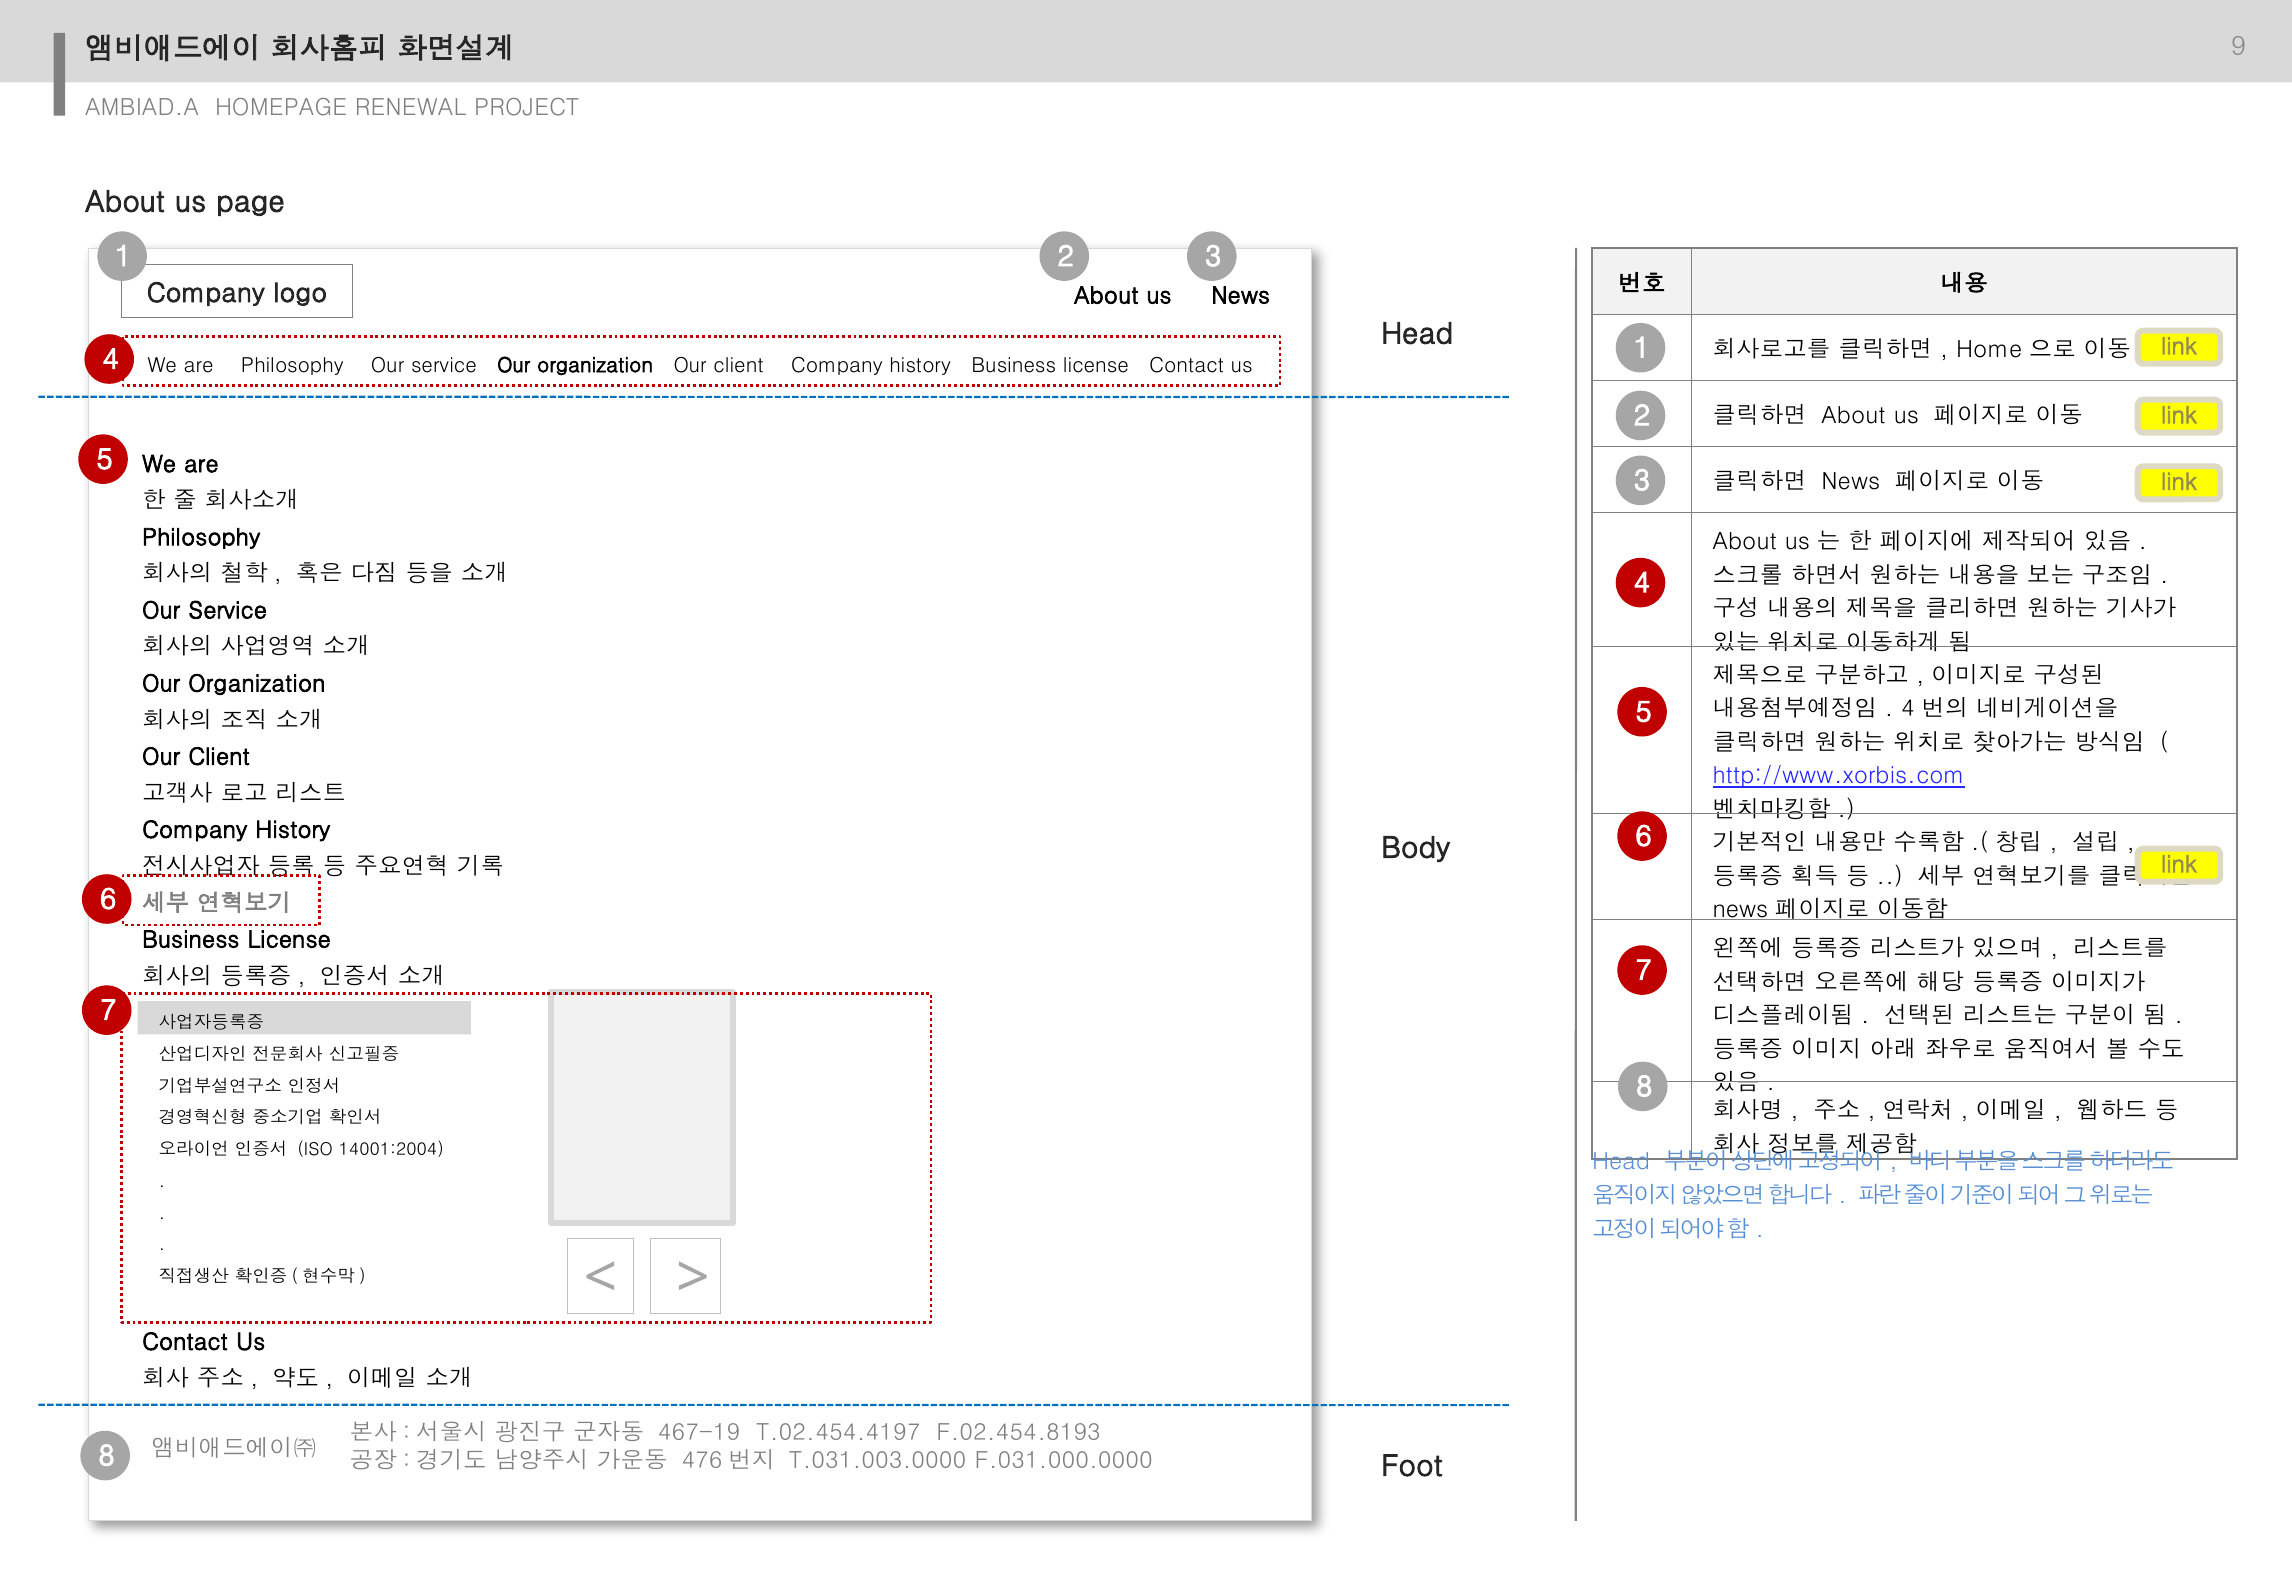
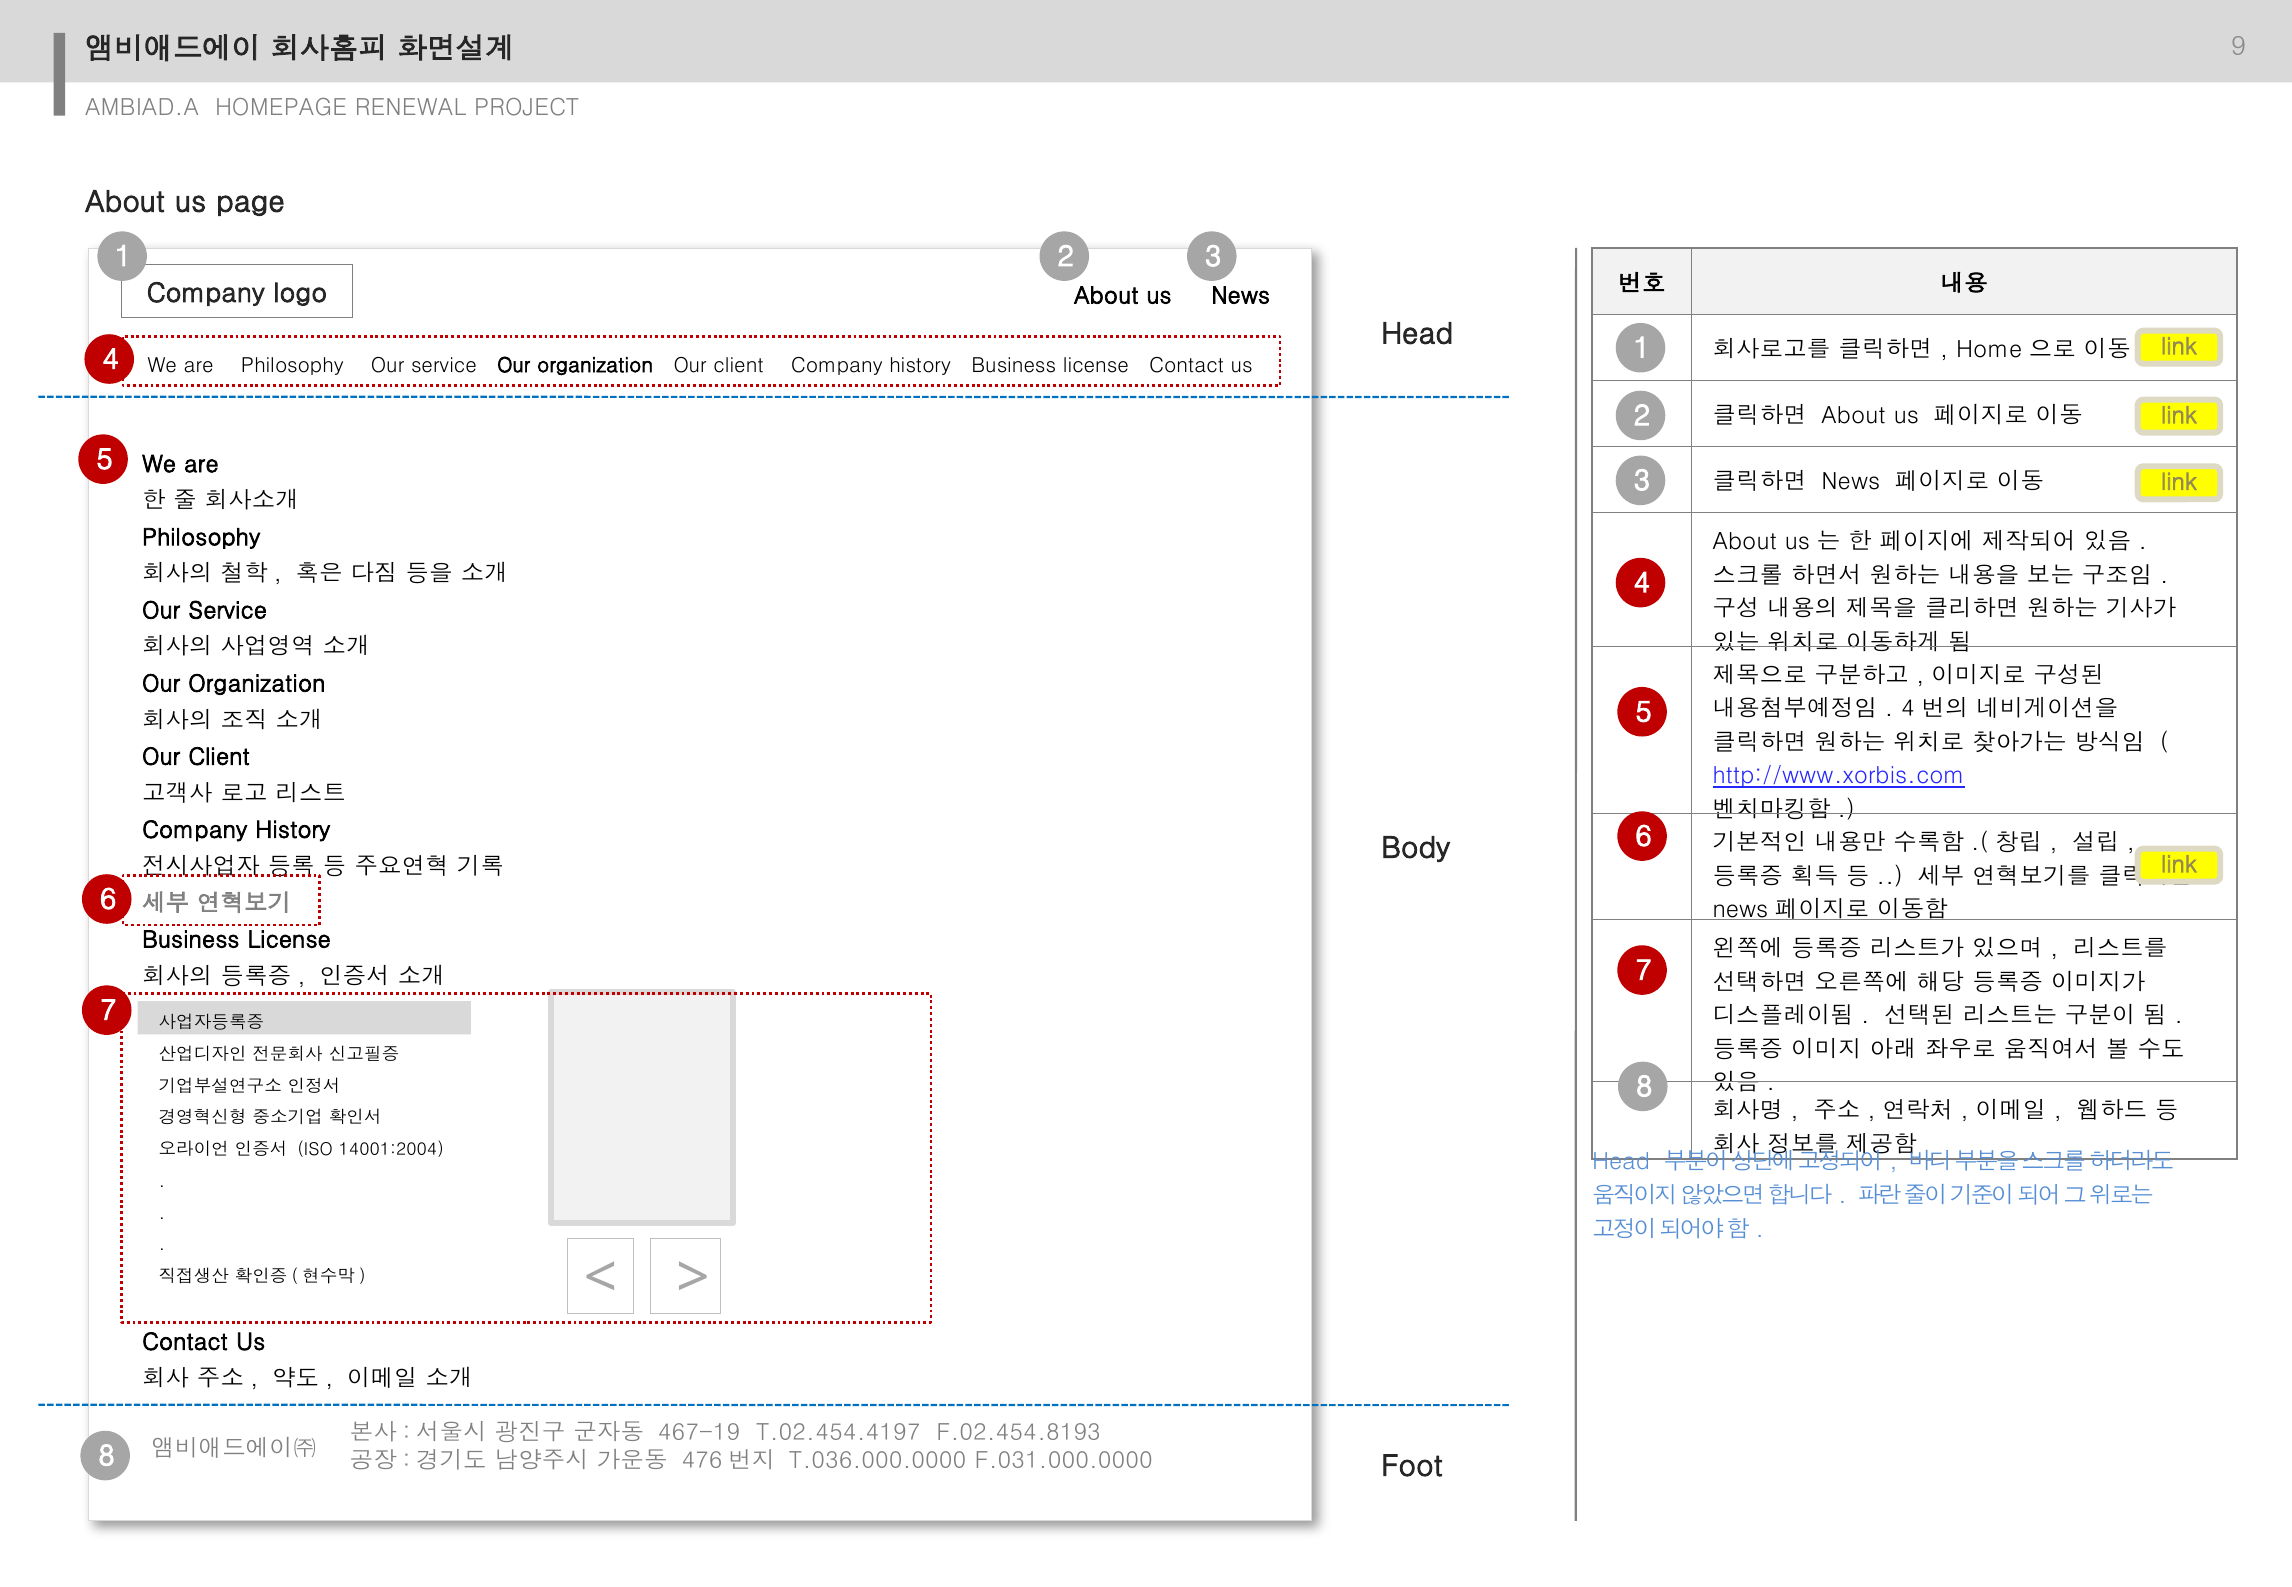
T.031.003.0000: T.031.003.0000 -> T.036.000.0000 (878, 1461)
